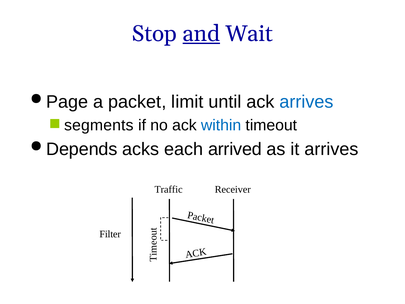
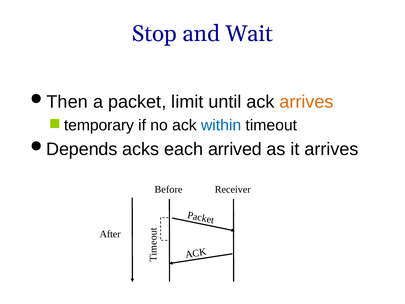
and underline: present -> none (201, 34)
Page: Page -> Then (67, 102)
arrives colour: blue -> orange (306, 102)
segments: segments -> temporary (99, 125)
Traffic: Traffic -> Before (169, 189)
Filter: Filter -> After (110, 234)
